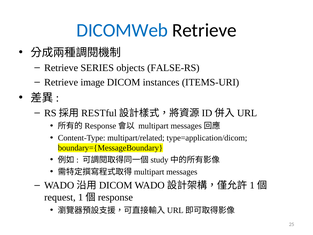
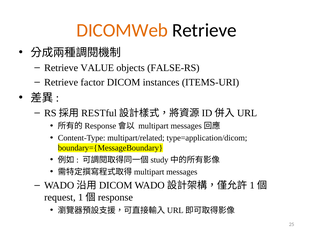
DICOMWeb colour: blue -> orange (122, 30)
SERIES: SERIES -> VALUE (97, 68)
image: image -> factor (92, 82)
